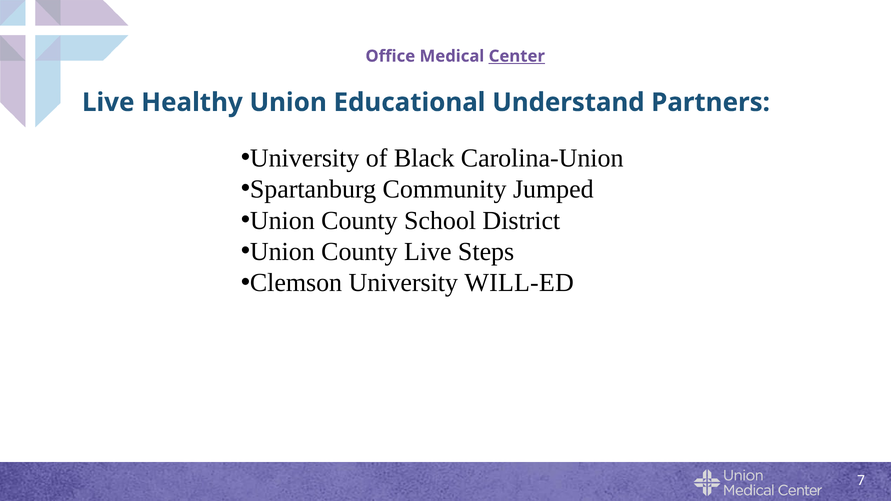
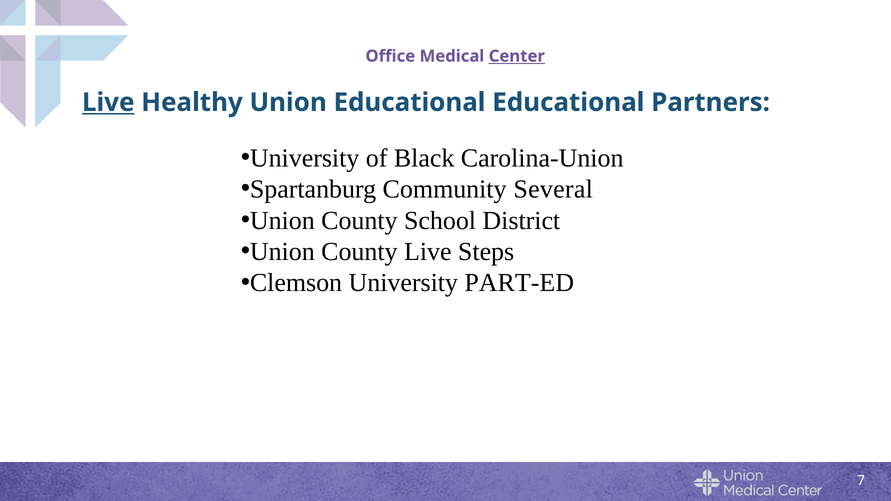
Live underline: none -> present (108, 102)
Educational Understand: Understand -> Educational (568, 102)
Jumped: Jumped -> Several (553, 189)
WILL-ED: WILL-ED -> PART-ED (519, 283)
